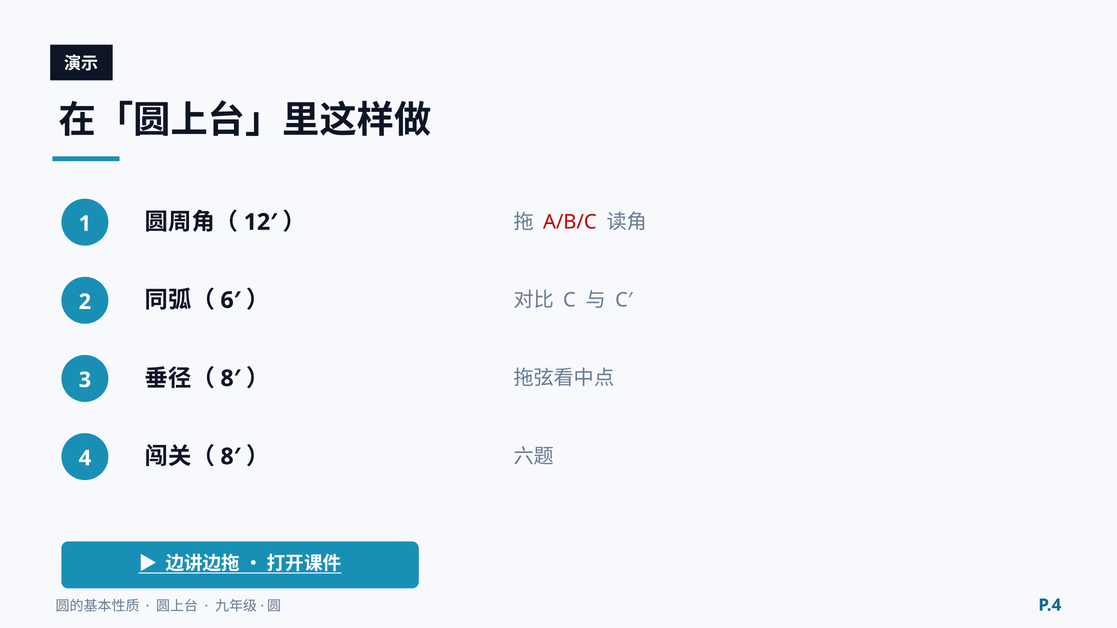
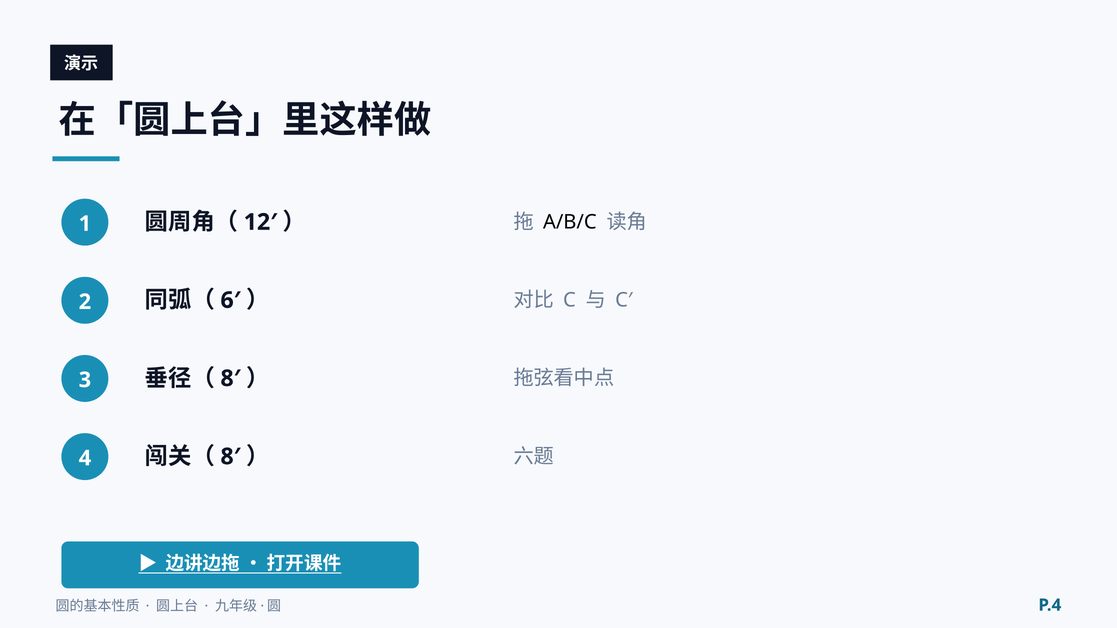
A/B/C colour: red -> black (570, 222)
